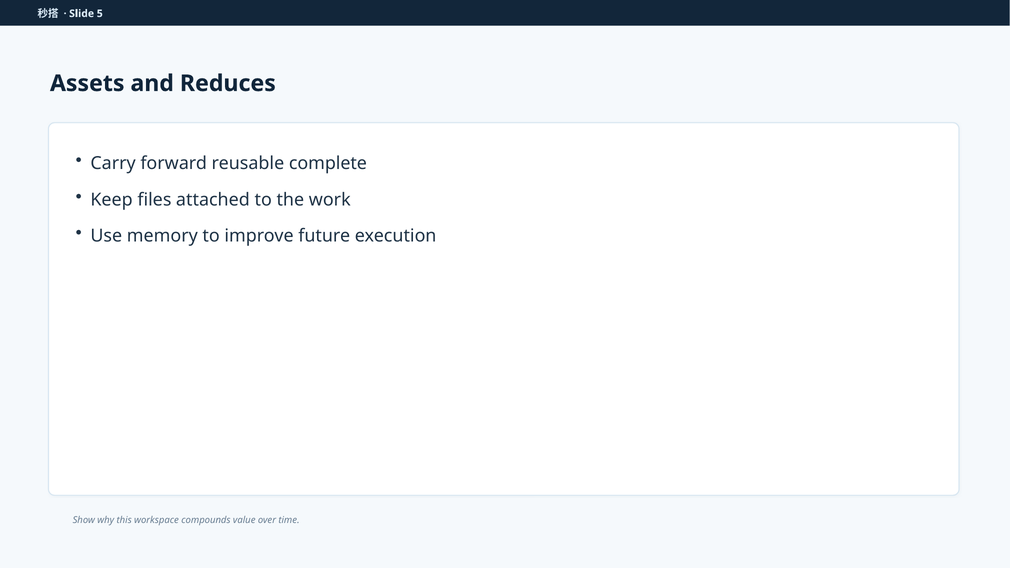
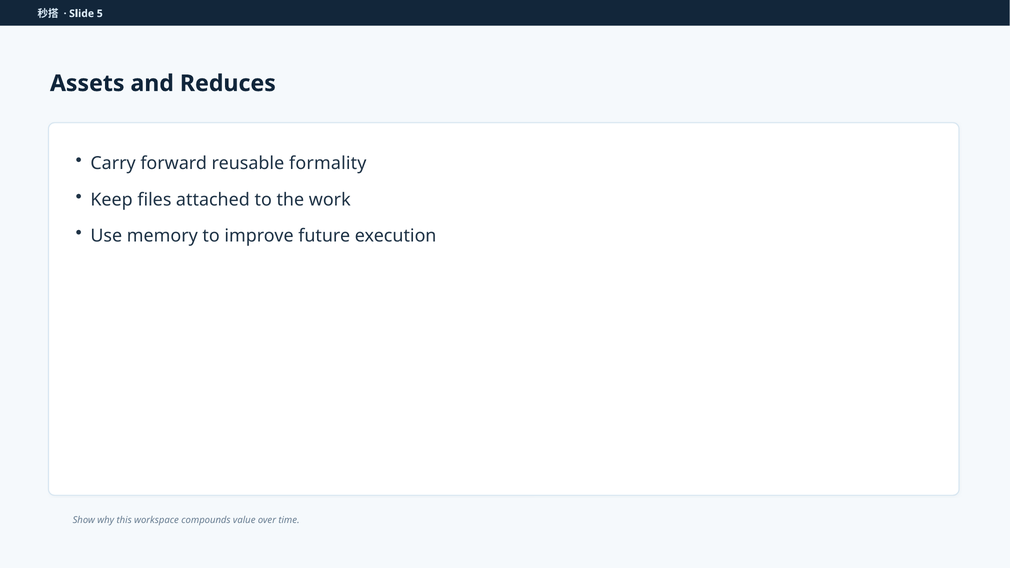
complete: complete -> formality (328, 163)
